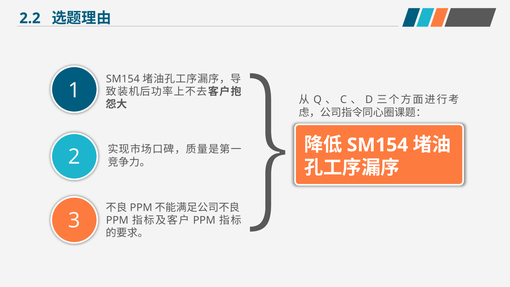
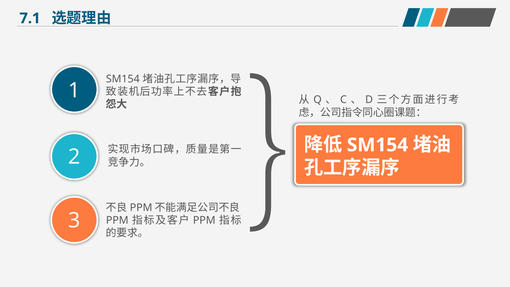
2.2: 2.2 -> 7.1 (30, 18)
